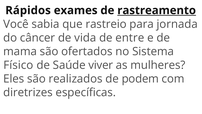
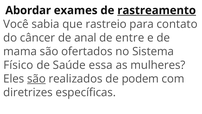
Rápidos: Rápidos -> Abordar (28, 10)
jornada: jornada -> contato (177, 24)
vida: vida -> anal (85, 38)
viver: viver -> essa (101, 65)
são underline: none -> present (36, 79)
